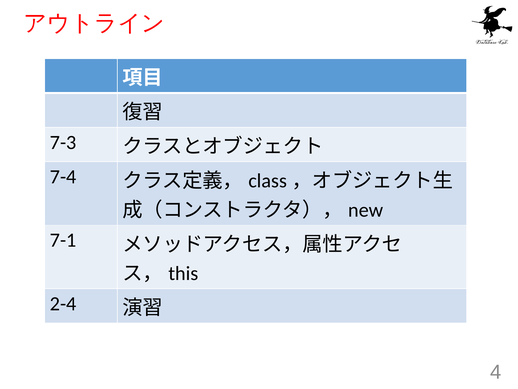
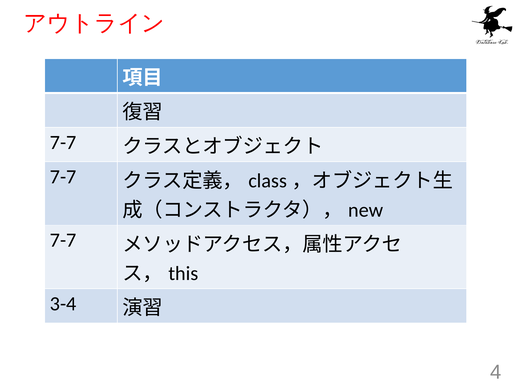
7-3: 7-3 -> 7-7 (63, 142)
7-4: 7-4 -> 7-7 (63, 177)
7-1: 7-1 -> 7-7 (63, 240)
2-4: 2-4 -> 3-4 (63, 303)
